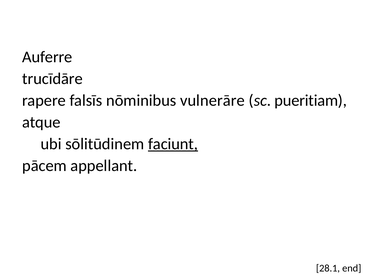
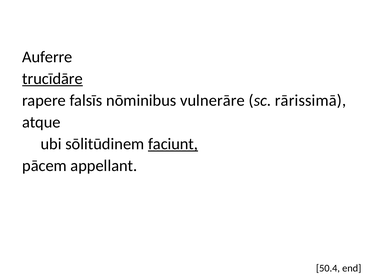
trucīdāre underline: none -> present (52, 79)
pueritiam: pueritiam -> rārissimā (310, 100)
28.1: 28.1 -> 50.4 (328, 268)
